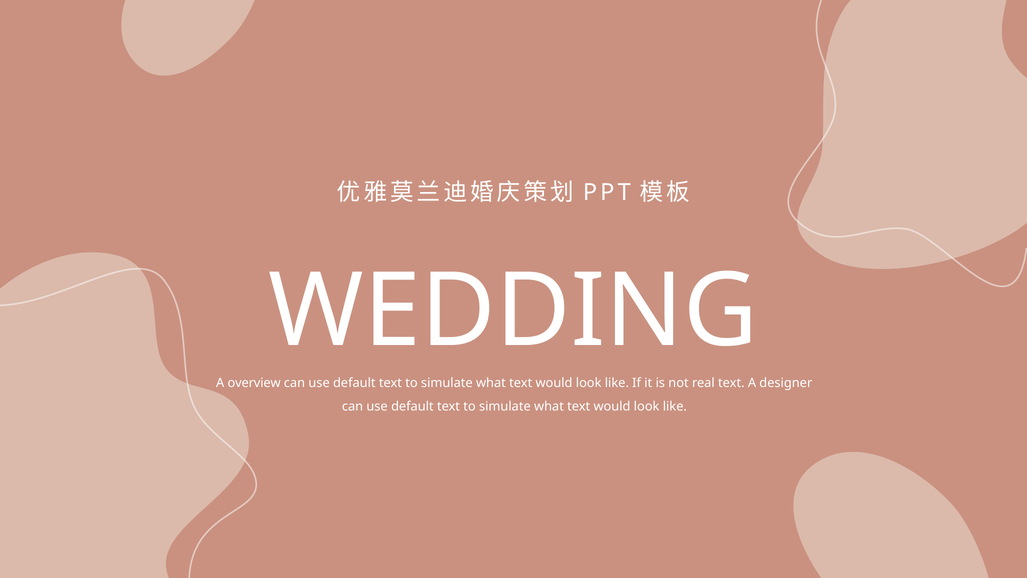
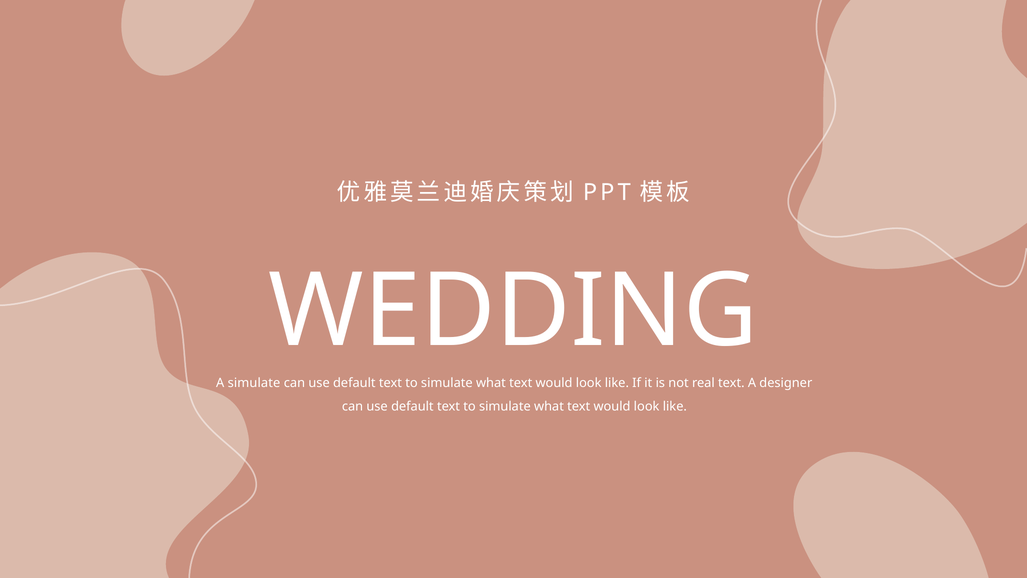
A overview: overview -> simulate (254, 383)
